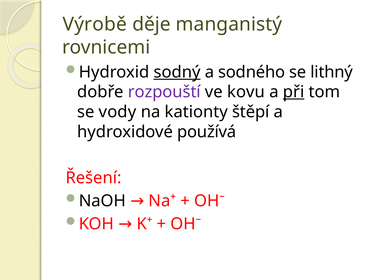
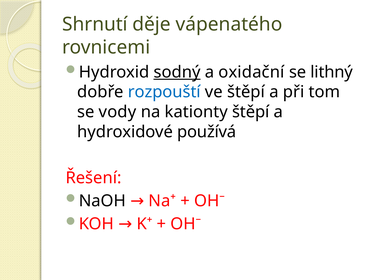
Výrobě: Výrobě -> Shrnutí (95, 24)
manganistý: manganistý -> vápenatého (229, 24)
sodného: sodného -> oxidační (251, 72)
rozpouští colour: purple -> blue (164, 92)
ve kovu: kovu -> štěpí (246, 92)
při underline: present -> none (294, 92)
